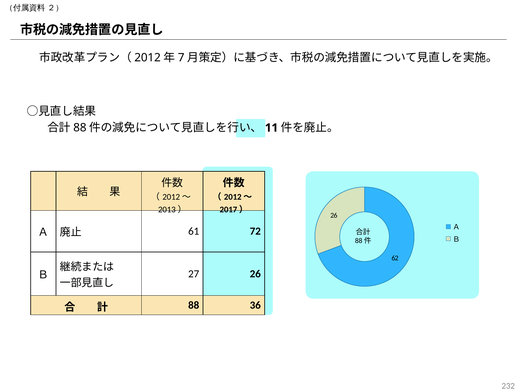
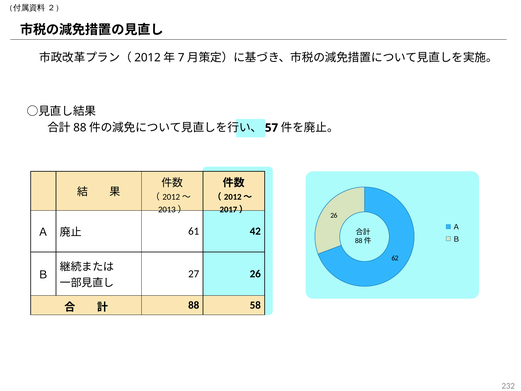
11: 11 -> 57 (272, 128)
72: 72 -> 42 (255, 231)
36: 36 -> 58 (255, 305)
